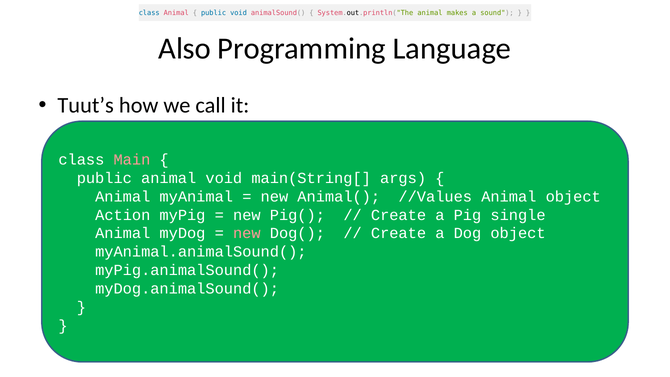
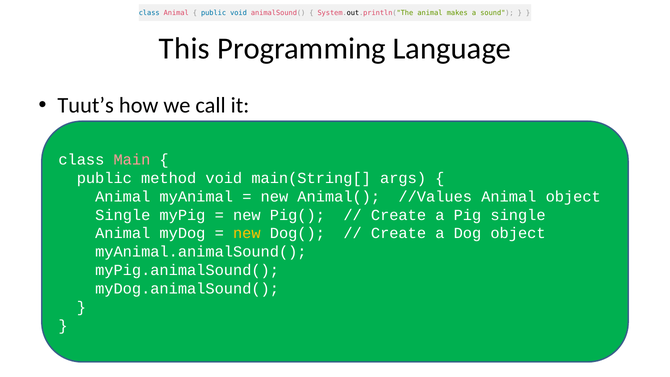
Also: Also -> This (184, 49)
public animal: animal -> method (169, 178)
Action: Action -> Single (123, 215)
new colour: pink -> yellow (247, 233)
